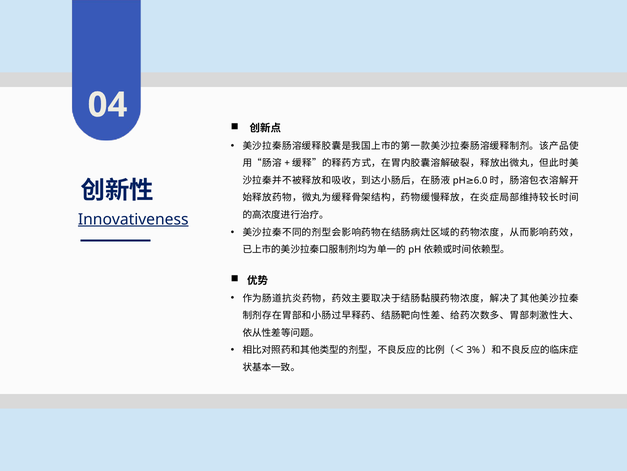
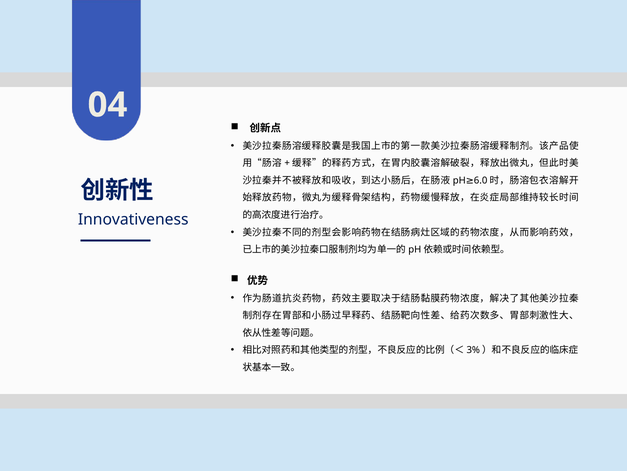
Innovativeness underline: present -> none (133, 219)
